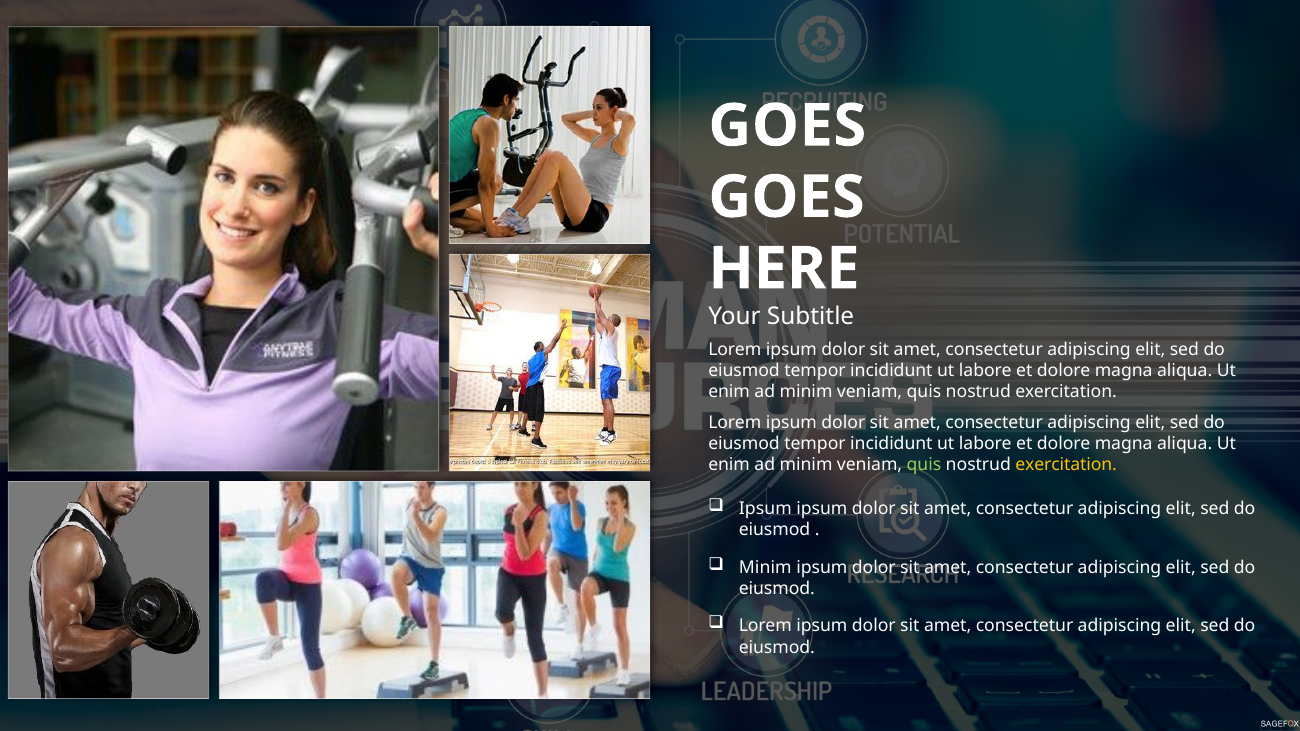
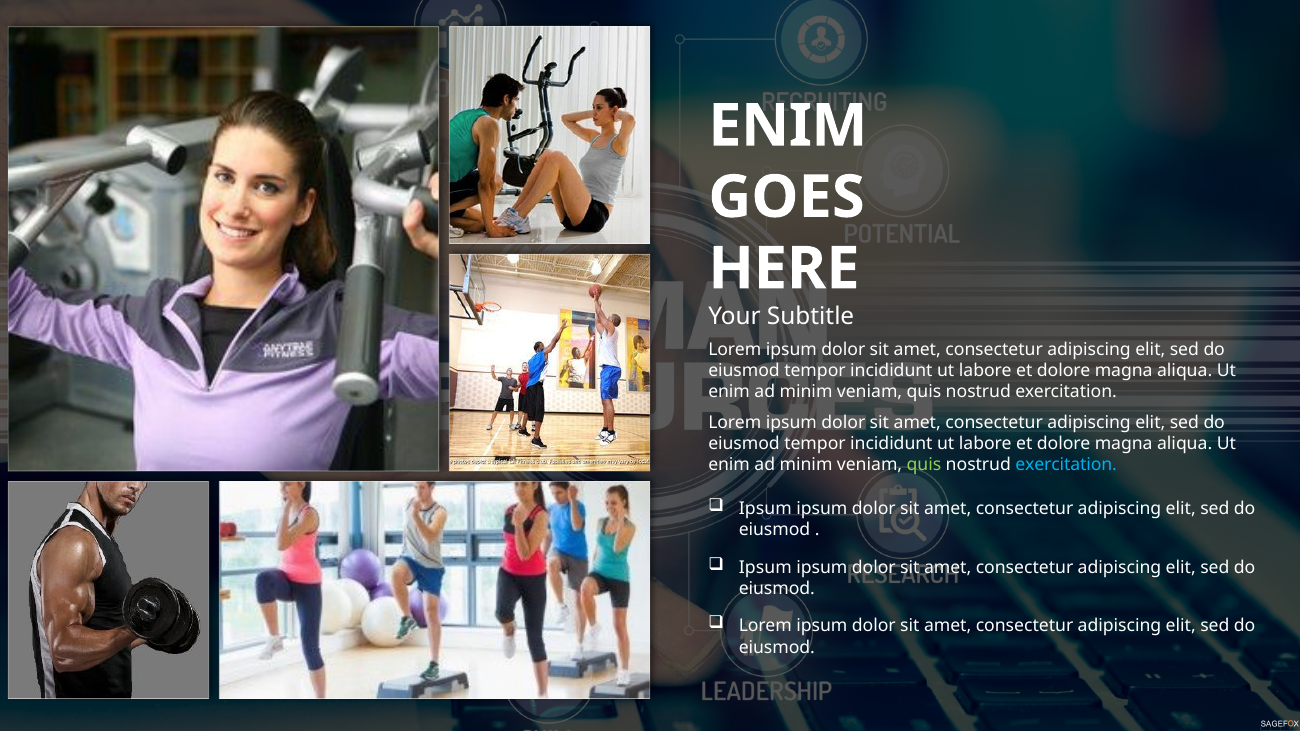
GOES: GOES -> ENIM (788, 126)
exercitation colour: yellow -> light blue (1066, 465)
Minim: Minim -> Ipsum (765, 568)
